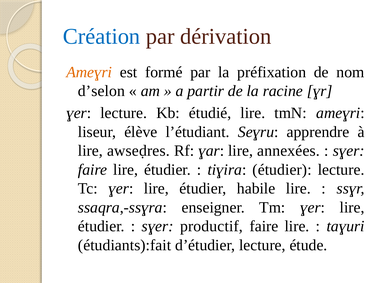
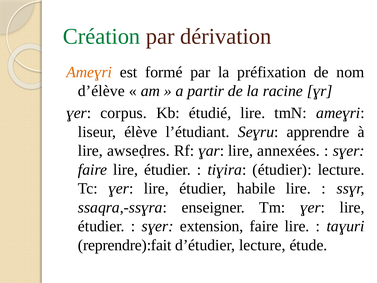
Création colour: blue -> green (102, 36)
d’selon: d’selon -> d’élève (101, 91)
ɣer lecture: lecture -> corpus (124, 113)
productif: productif -> extension (212, 226)
étudiants):fait: étudiants):fait -> reprendre):fait (125, 245)
